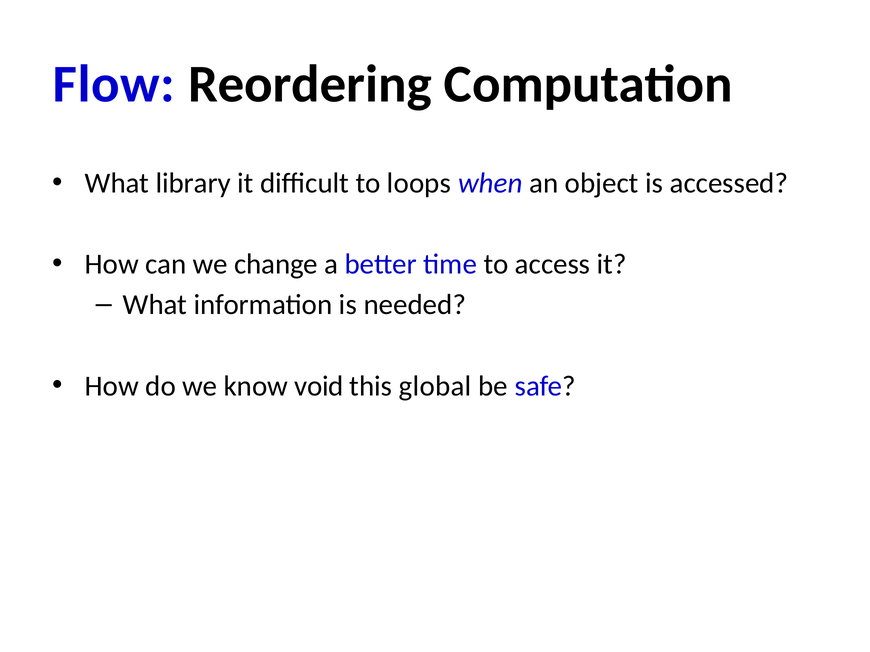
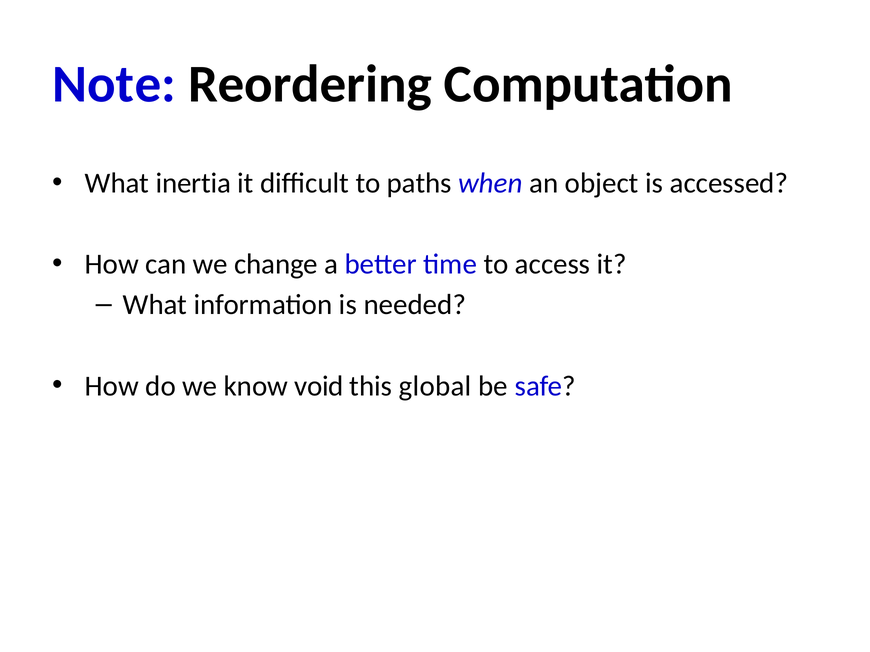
Flow: Flow -> Note (114, 84)
library: library -> inertia (193, 183)
loops: loops -> paths (419, 183)
